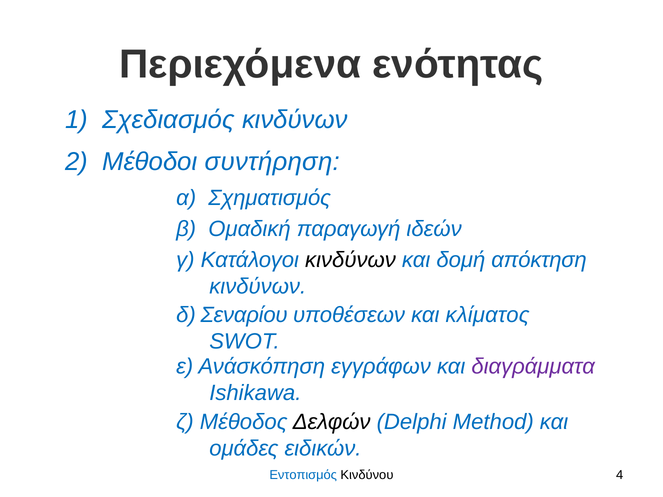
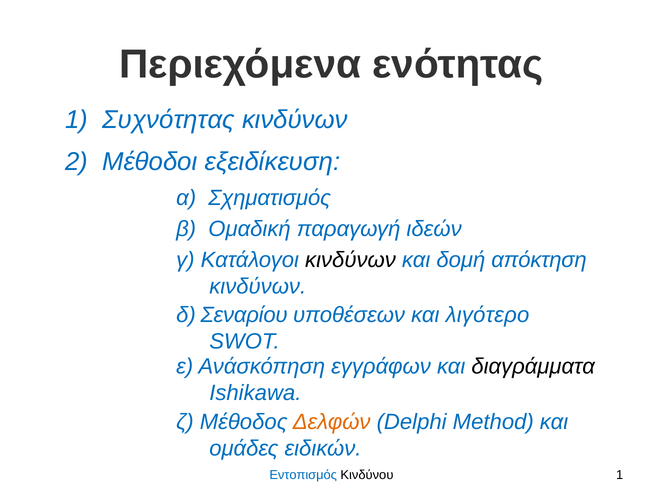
Σχεδιασμός: Σχεδιασμός -> Συχνότητας (169, 120)
συντήρηση: συντήρηση -> εξειδίκευση (272, 162)
κλίματος: κλίματος -> λιγότερο (488, 315)
διαγράμματα colour: purple -> black (533, 367)
Δελφών colour: black -> orange (332, 422)
Κινδύνου 4: 4 -> 1 (620, 475)
